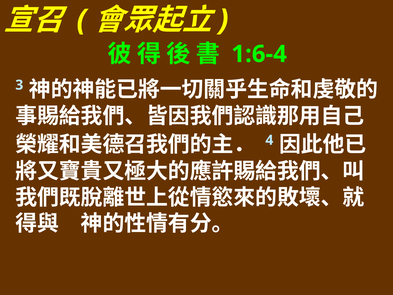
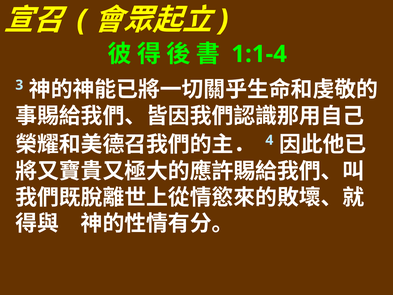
1:6-4: 1:6-4 -> 1:1-4 (259, 54)
